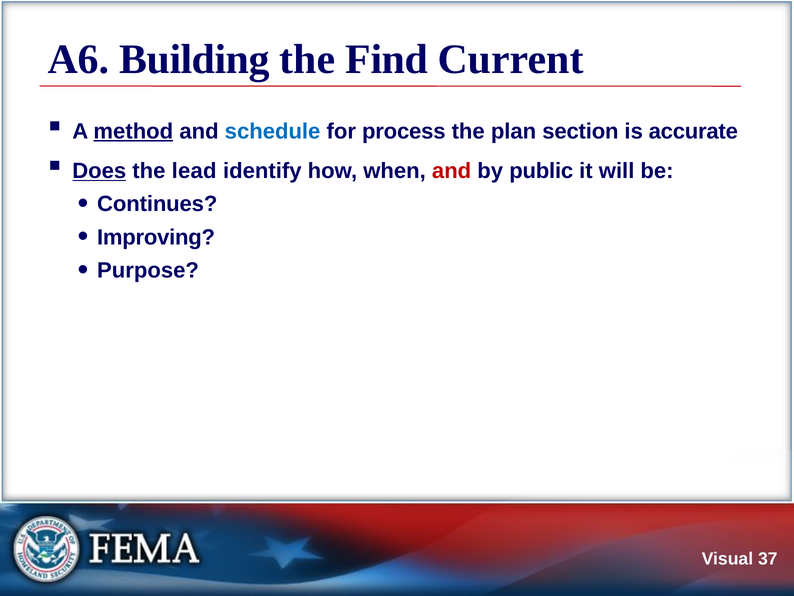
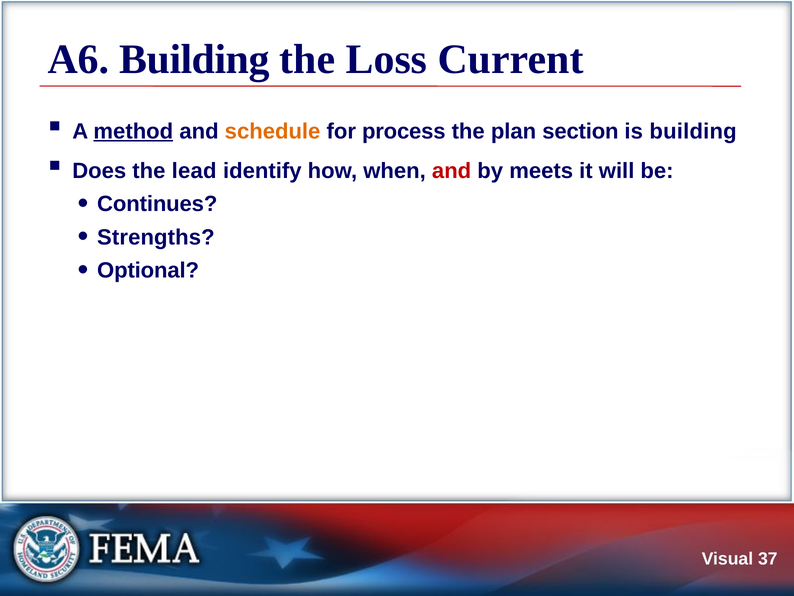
Find: Find -> Loss (386, 59)
schedule colour: blue -> orange (273, 131)
is accurate: accurate -> building (693, 131)
Does underline: present -> none (99, 171)
public: public -> meets (541, 171)
Improving: Improving -> Strengths (156, 237)
Purpose: Purpose -> Optional (148, 270)
